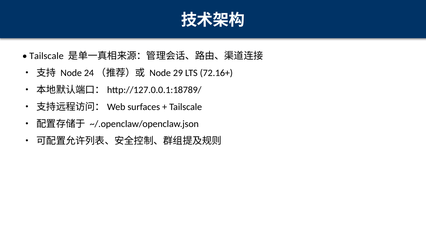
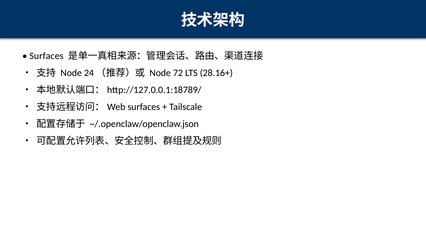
Tailscale: Tailscale -> Surfaces (46, 56)
29: 29 -> 72 (178, 73)
72.16+: 72.16+ -> 28.16+ (216, 73)
